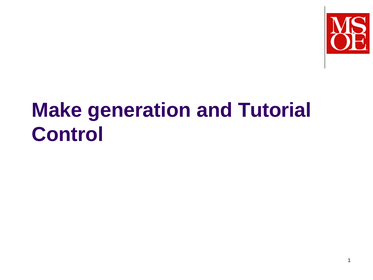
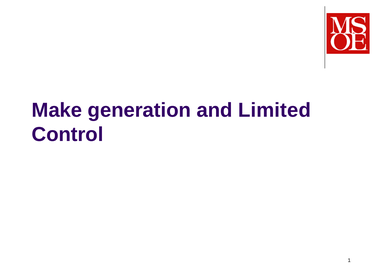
Tutorial: Tutorial -> Limited (274, 110)
